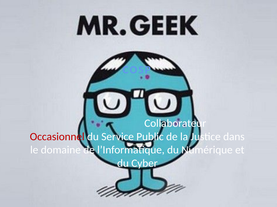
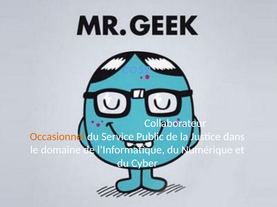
Occasionnel colour: red -> orange (57, 137)
